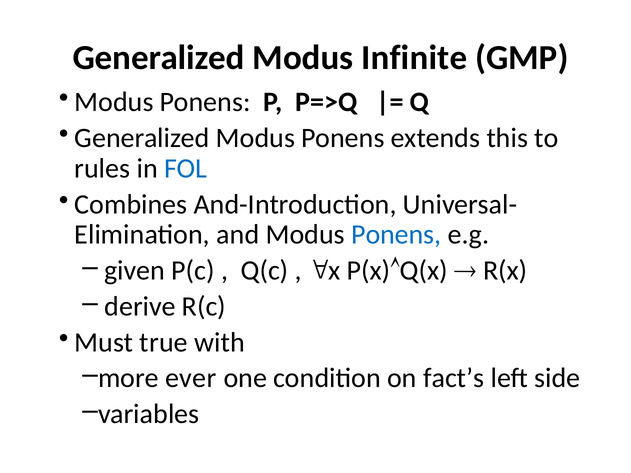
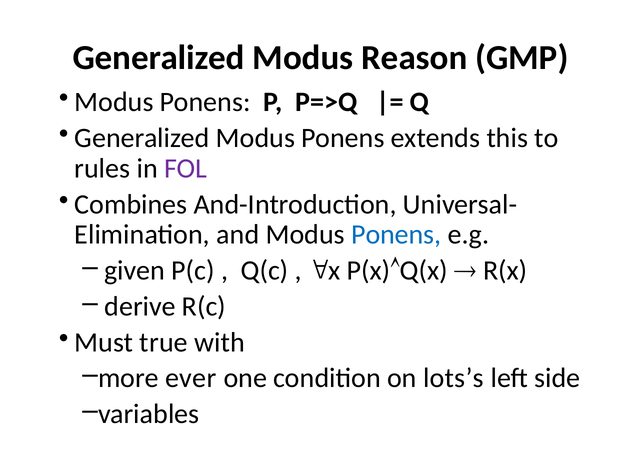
Infinite: Infinite -> Reason (414, 58)
FOL colour: blue -> purple (186, 169)
fact’s: fact’s -> lots’s (454, 378)
